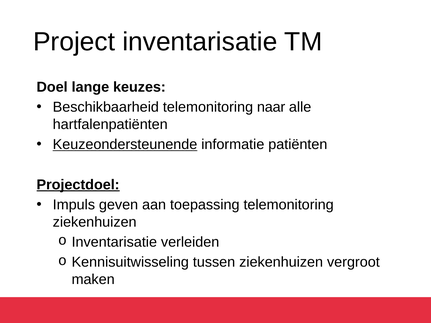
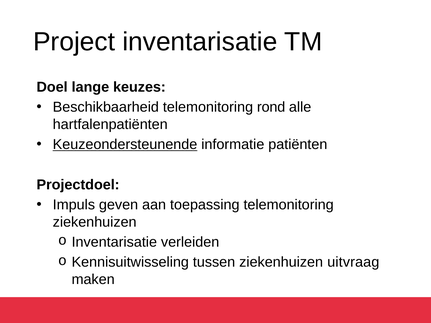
naar: naar -> rond (271, 107)
Projectdoel underline: present -> none (78, 185)
vergroot: vergroot -> uitvraag (353, 262)
